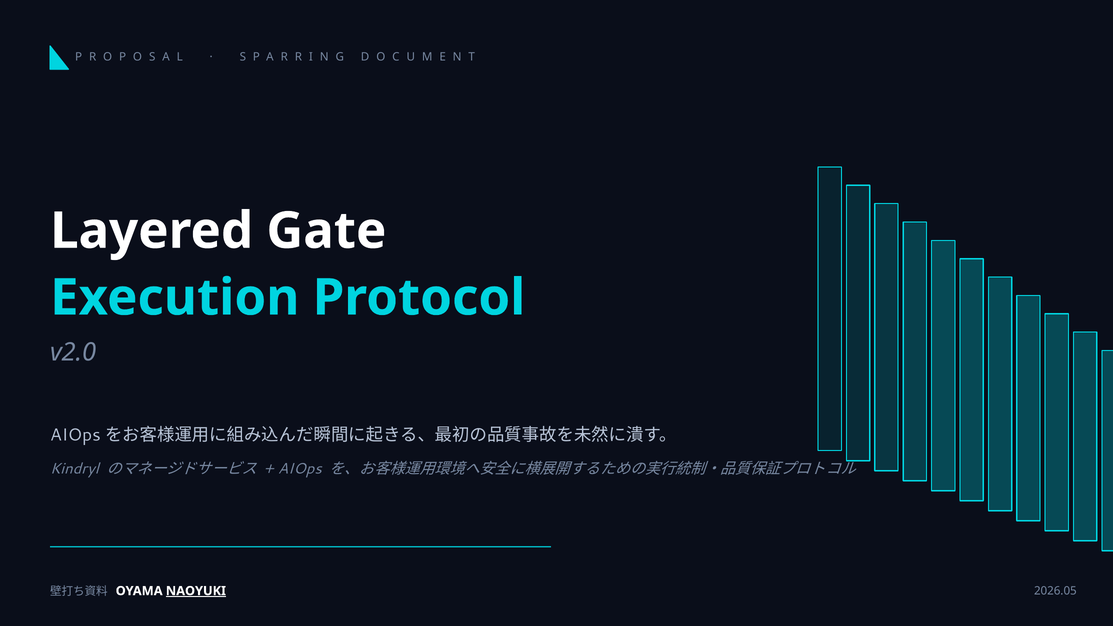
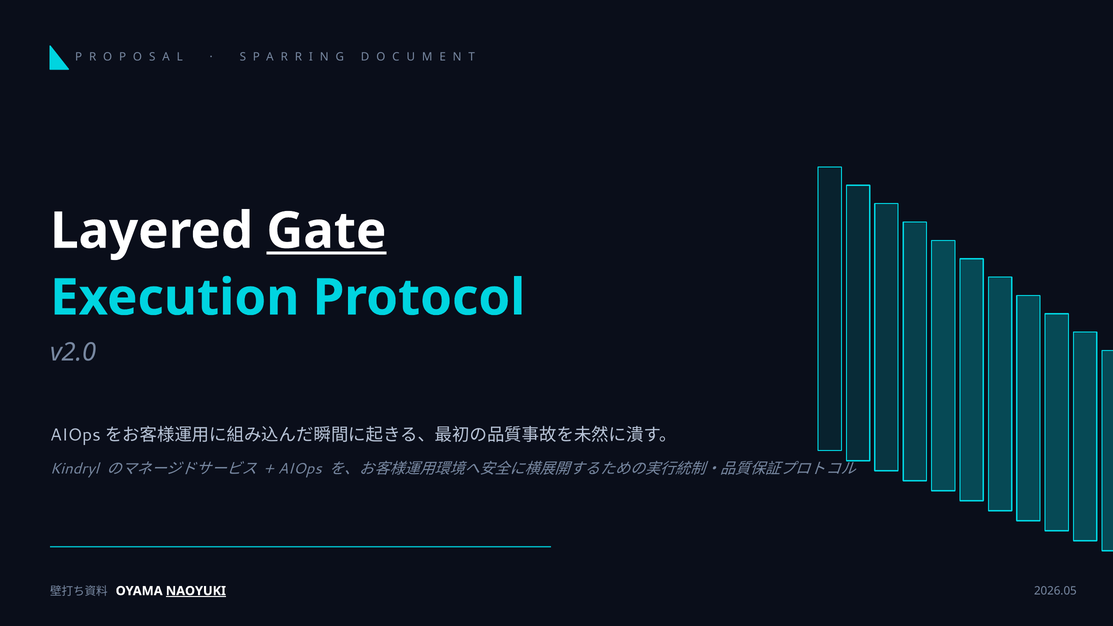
Gate underline: none -> present (326, 231)
